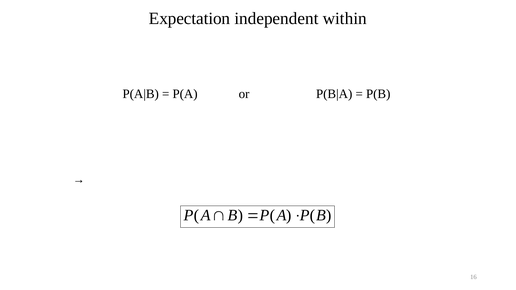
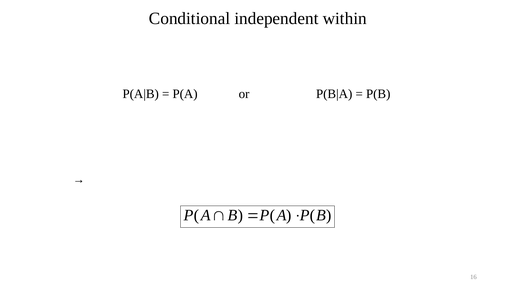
Expectation: Expectation -> Conditional (190, 18)
